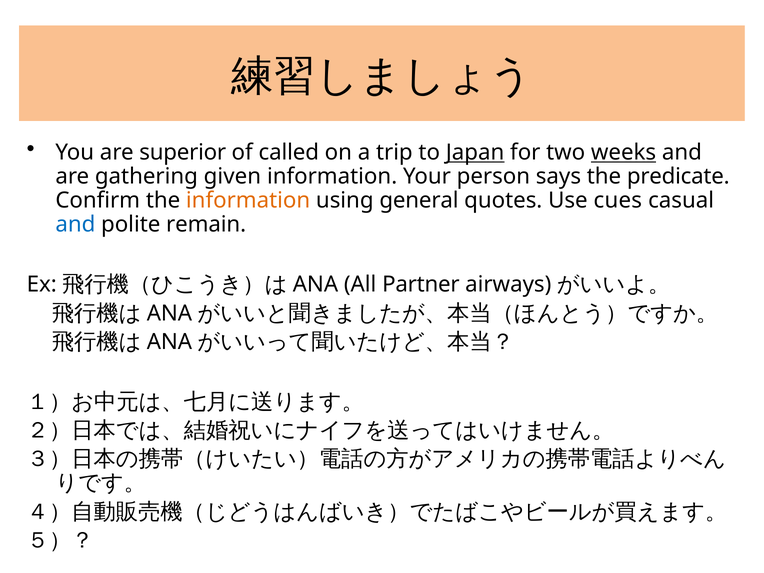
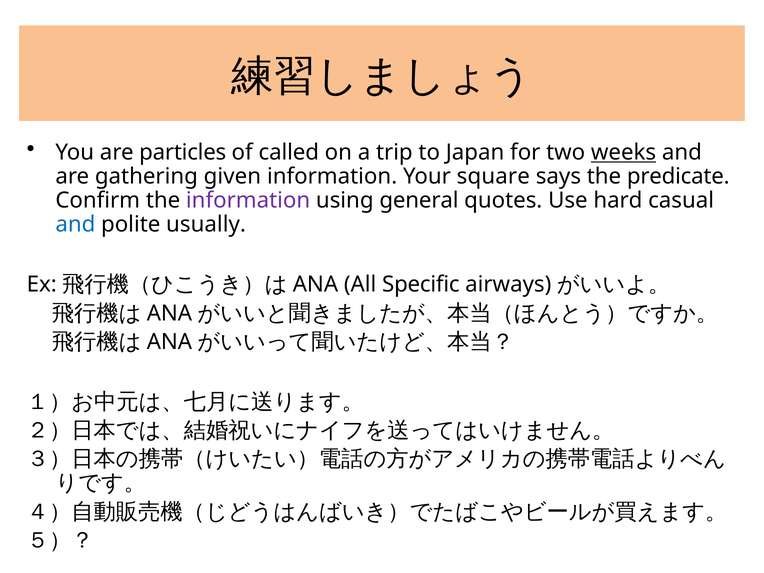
superior: superior -> particles (183, 152)
Japan underline: present -> none (475, 152)
person: person -> square (493, 177)
information colour: orange -> purple (248, 201)
cues: cues -> hard (618, 201)
remain: remain -> usually (206, 225)
Partner: Partner -> Specific (421, 285)
